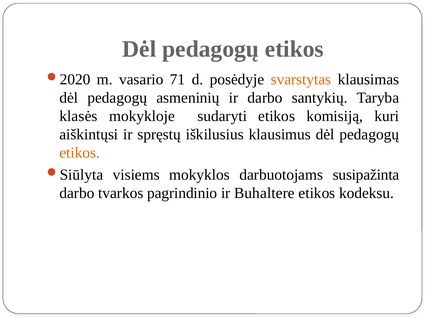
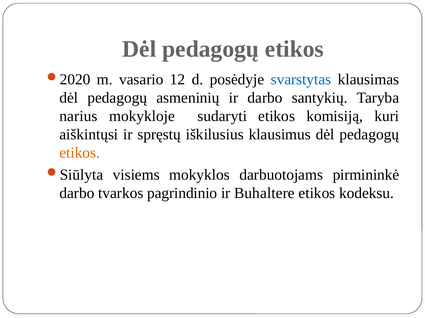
71: 71 -> 12 (178, 80)
svarstytas colour: orange -> blue (301, 80)
klasės: klasės -> narius (79, 116)
susipažinta: susipažinta -> pirmininkė (366, 175)
